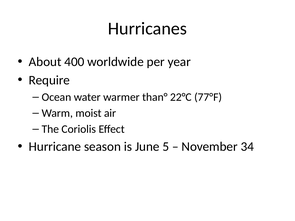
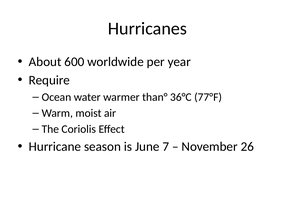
400: 400 -> 600 (74, 62)
22°C: 22°C -> 36°C (181, 97)
5: 5 -> 7 (166, 147)
34: 34 -> 26 (247, 147)
